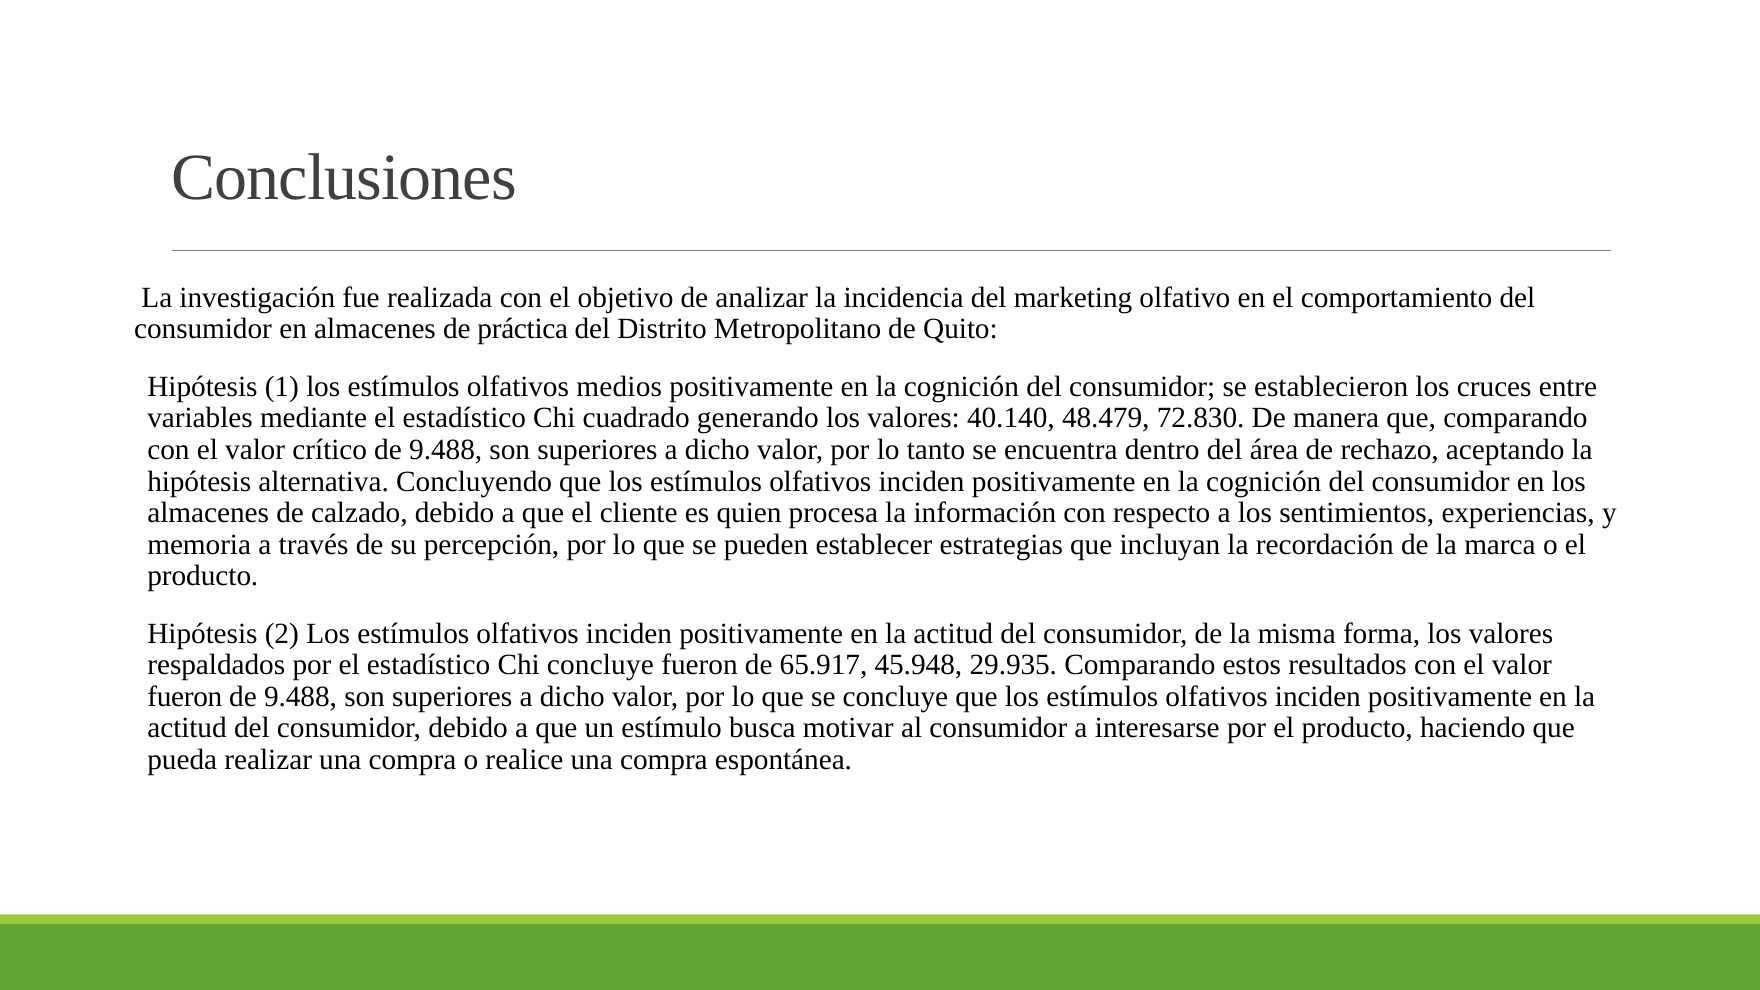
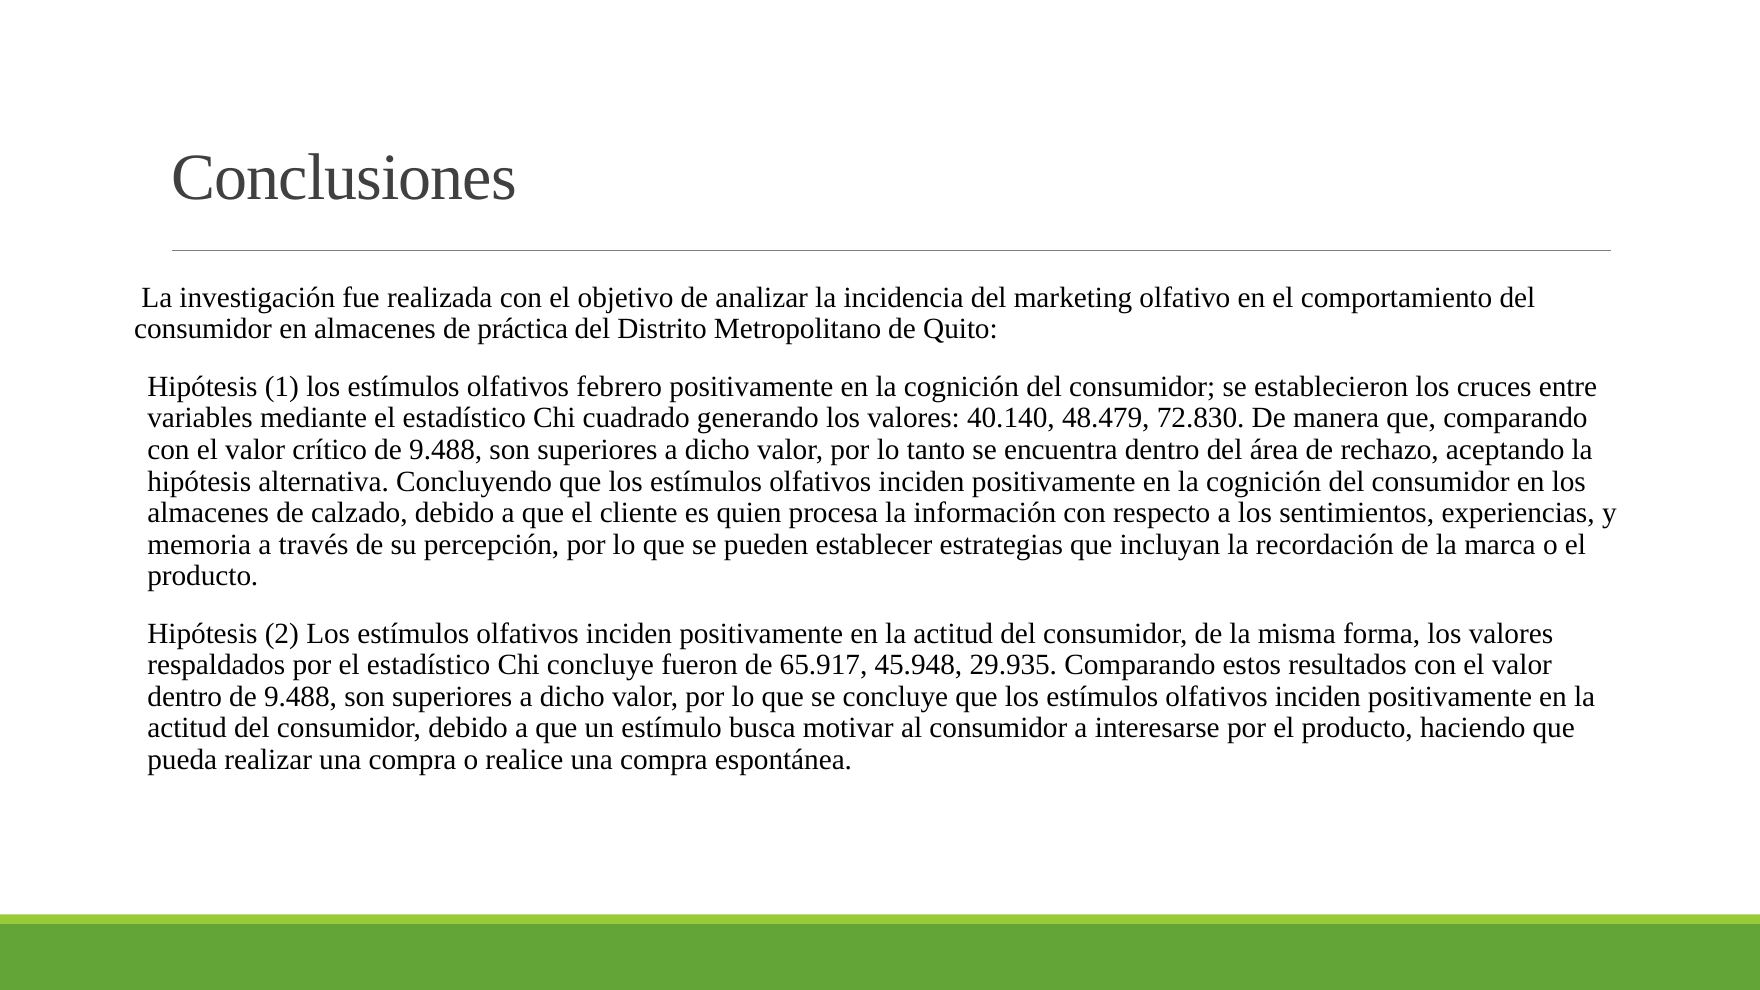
medios: medios -> febrero (619, 387)
fueron: fueron -> dentro (185, 697)
